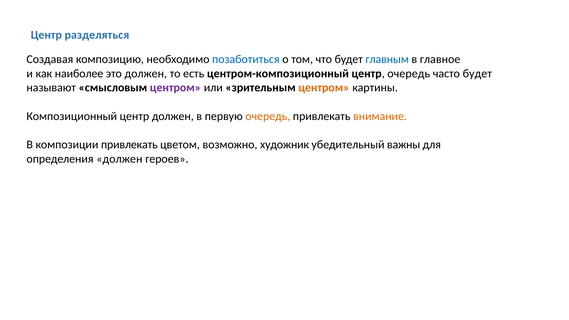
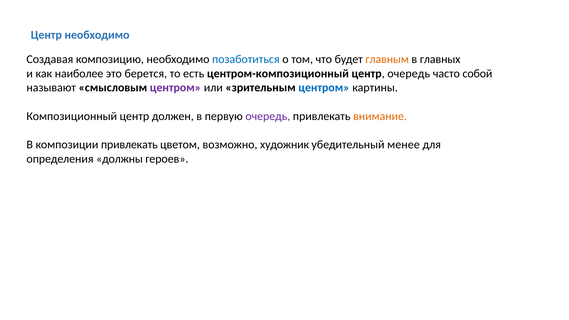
Центр разделяться: разделяться -> необходимо (97, 35)
главным colour: blue -> orange (387, 59)
главное: главное -> главных (440, 59)
это должен: должен -> берется (146, 74)
часто будет: будет -> собой (477, 74)
центром colour: orange -> blue (324, 88)
очередь colour: orange -> purple (268, 116)
важны: важны -> менее (403, 145)
определения должен: должен -> должны (119, 159)
